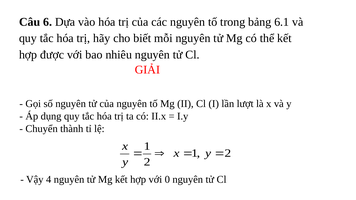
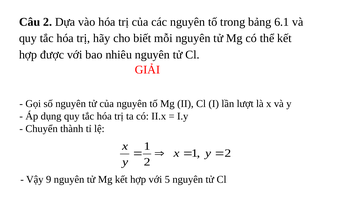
Câu 6: 6 -> 2 (48, 22)
4: 4 -> 9 (49, 180)
0: 0 -> 5 (167, 180)
